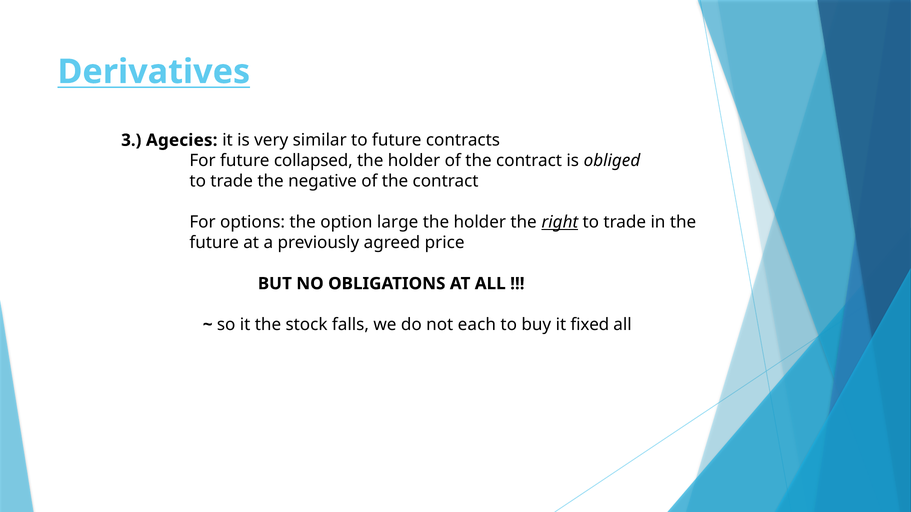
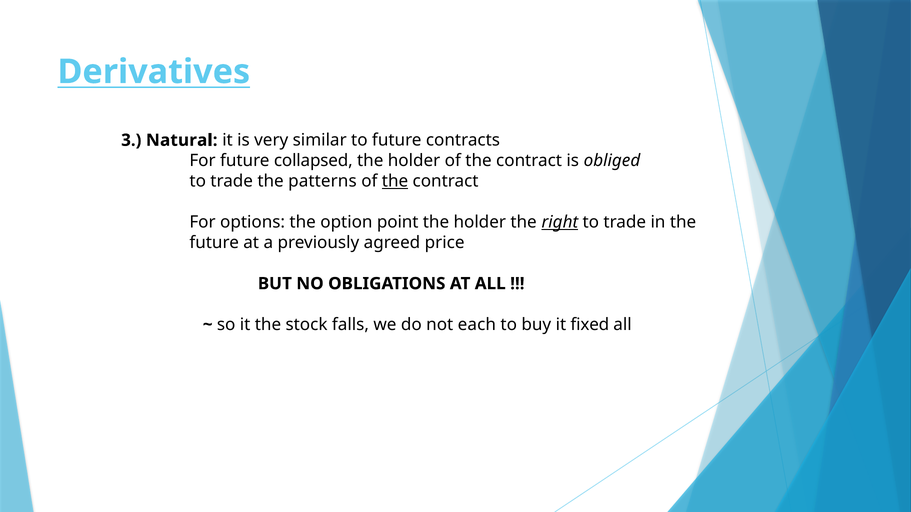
Agecies: Agecies -> Natural (182, 140)
negative: negative -> patterns (322, 181)
the underline: none -> present (395, 181)
large: large -> point (398, 222)
